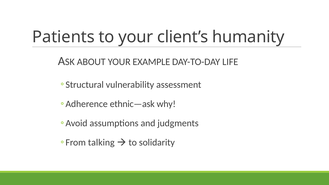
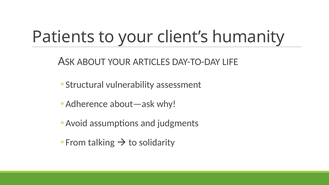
EXAMPLE: EXAMPLE -> ARTICLES (151, 62)
ethnic—ask: ethnic—ask -> about—ask (132, 104)
